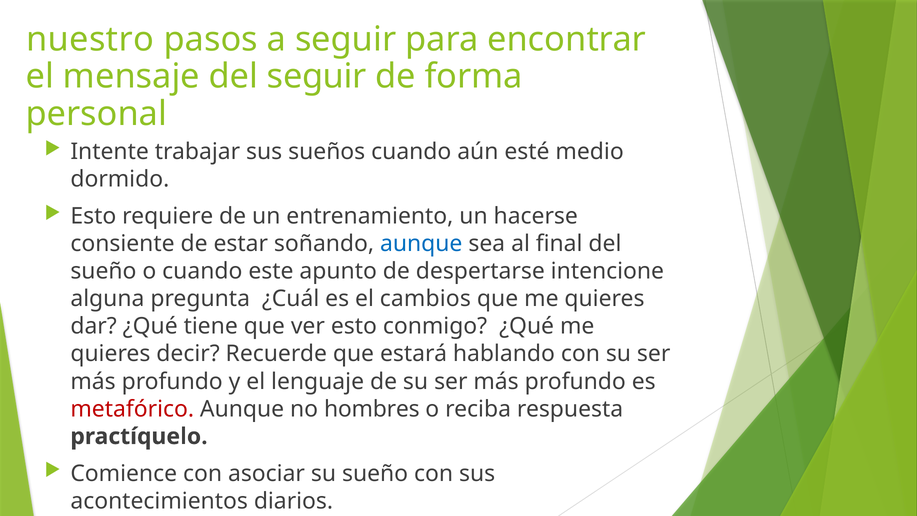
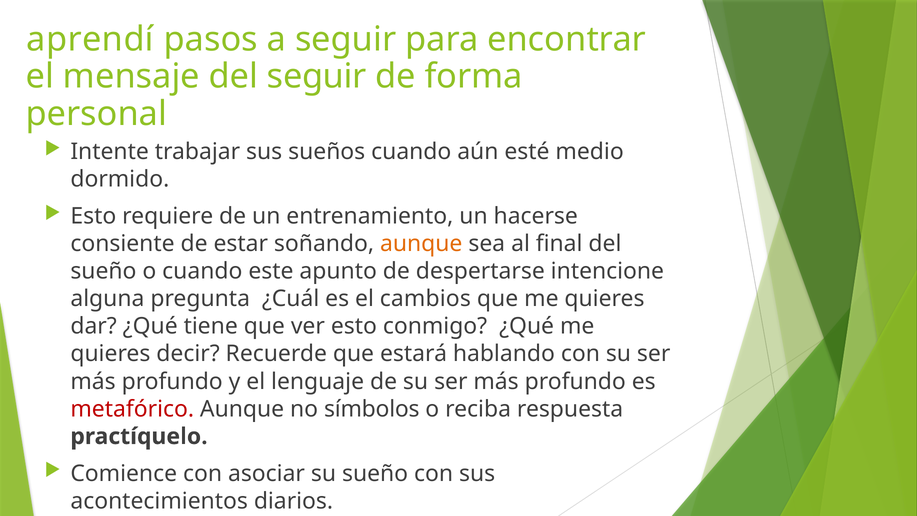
nuestro: nuestro -> aprendí (90, 39)
aunque colour: blue -> orange (421, 244)
hombres: hombres -> símbolos (372, 409)
